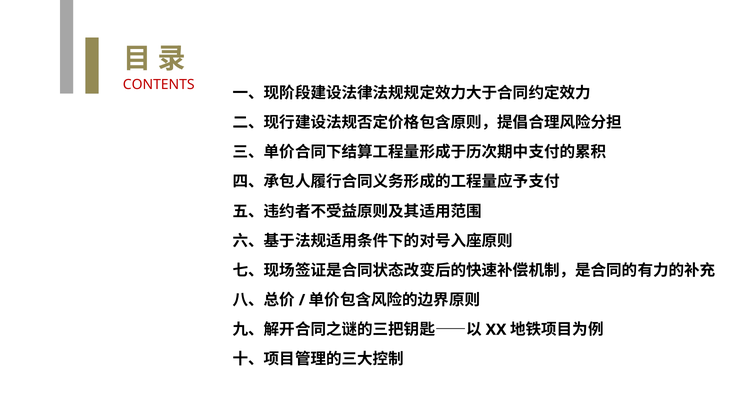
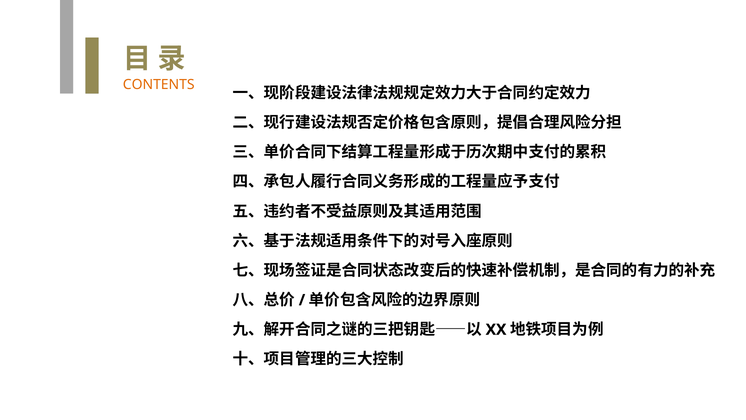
CONTENTS colour: red -> orange (159, 85)
